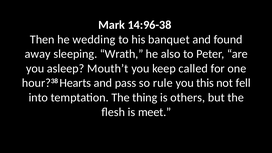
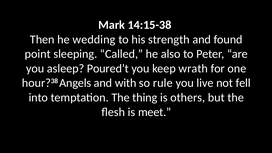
14:96-38: 14:96-38 -> 14:15-38 (150, 25)
banquet: banquet -> strength (169, 39)
away: away -> point (38, 54)
Wrath: Wrath -> Called (122, 54)
Mouth’t: Mouth’t -> Poured’t (108, 68)
called: called -> wrath (193, 68)
Hearts: Hearts -> Angels (75, 83)
pass: pass -> with (126, 83)
this: this -> live (205, 83)
